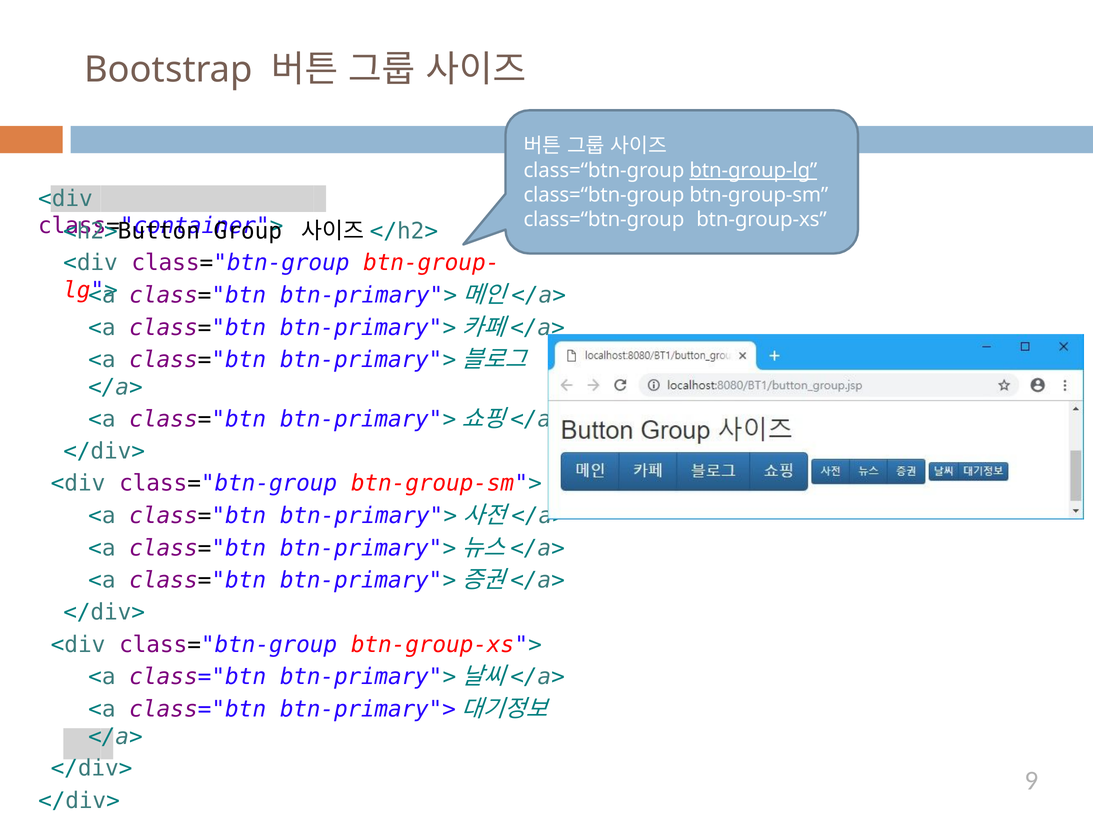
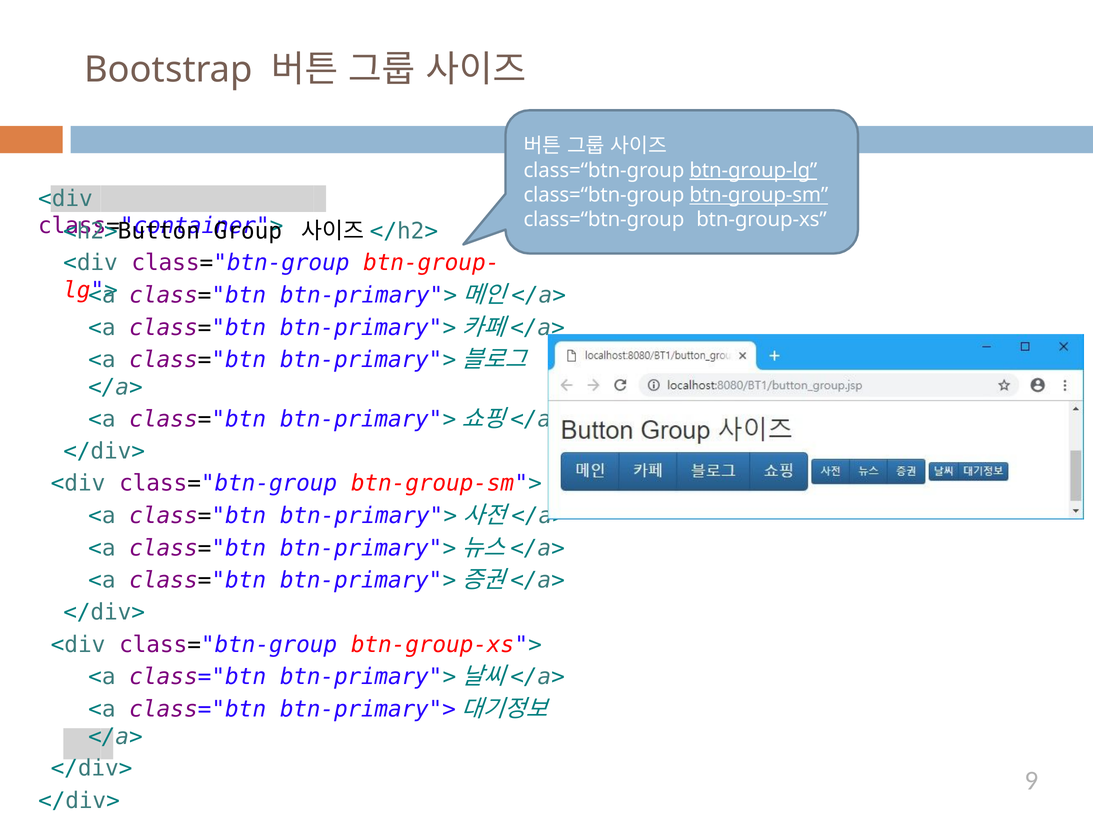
btn-group-sm underline: none -> present (759, 195)
